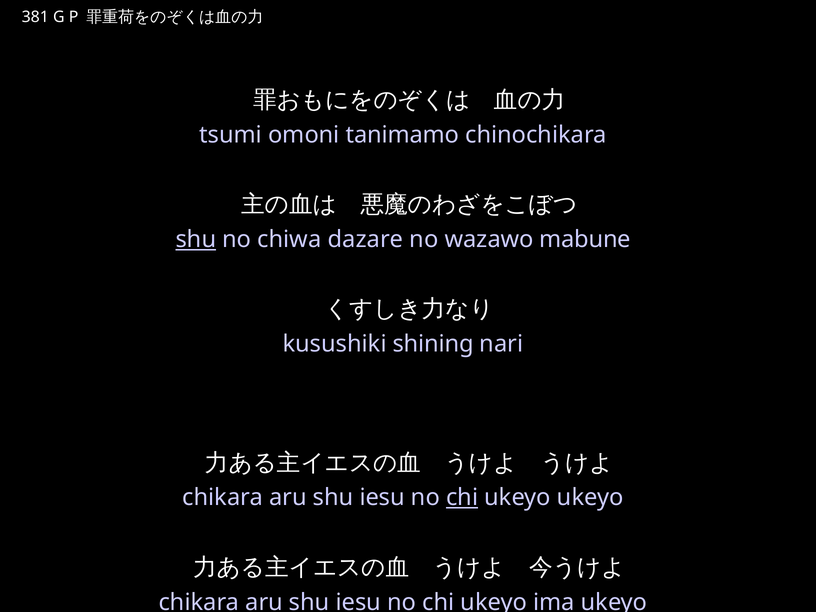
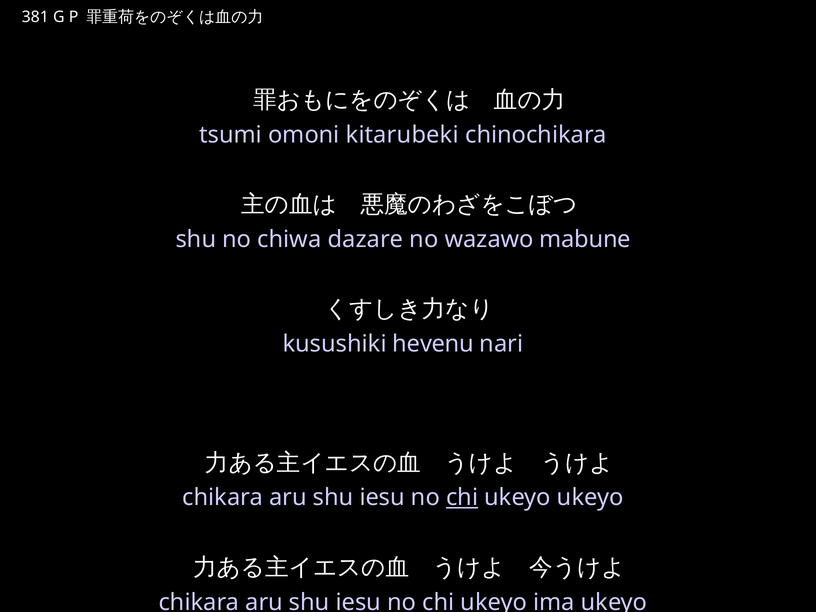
tanimamo: tanimamo -> kitarubeki (402, 135)
shu underline: present -> none (196, 239)
shining: shining -> hevenu (433, 344)
